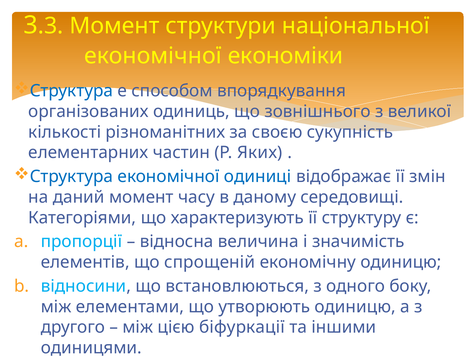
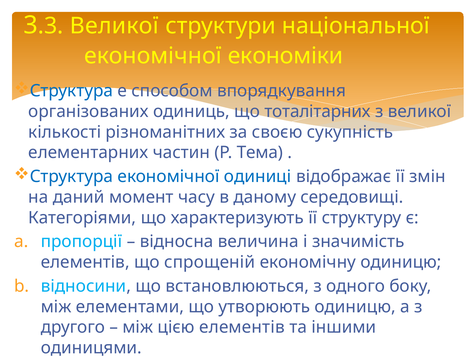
3.3 Момент: Момент -> Великої (114, 26)
зовнішнього: зовнішнього -> тоталітарних (318, 112)
Яких: Яких -> Тема (260, 153)
цією біфуркації: біфуркації -> елементів (242, 328)
